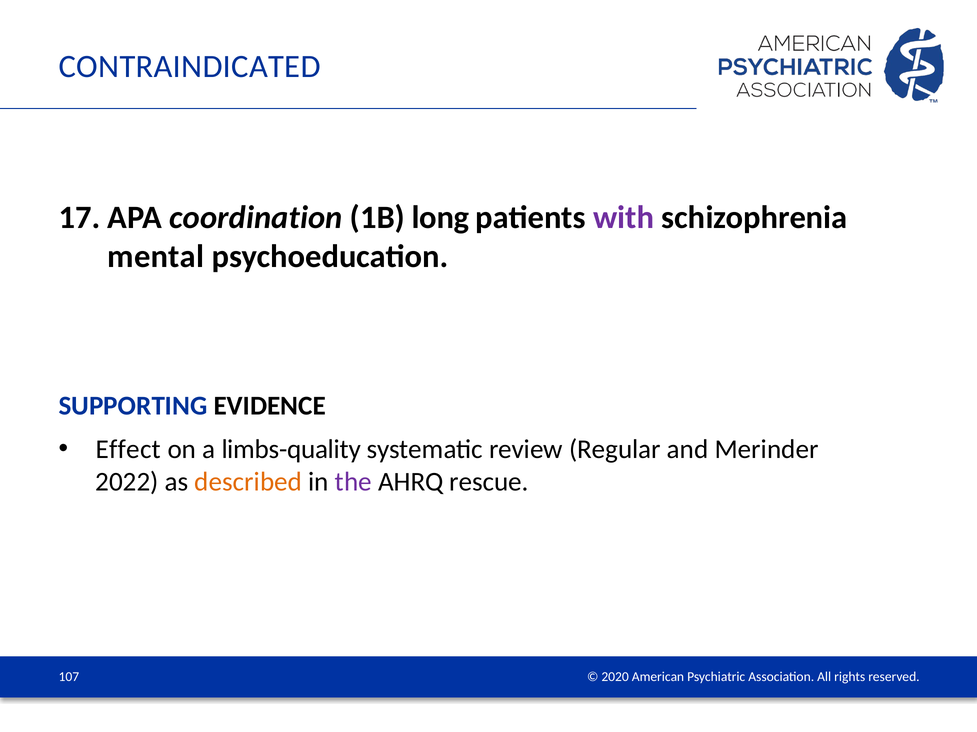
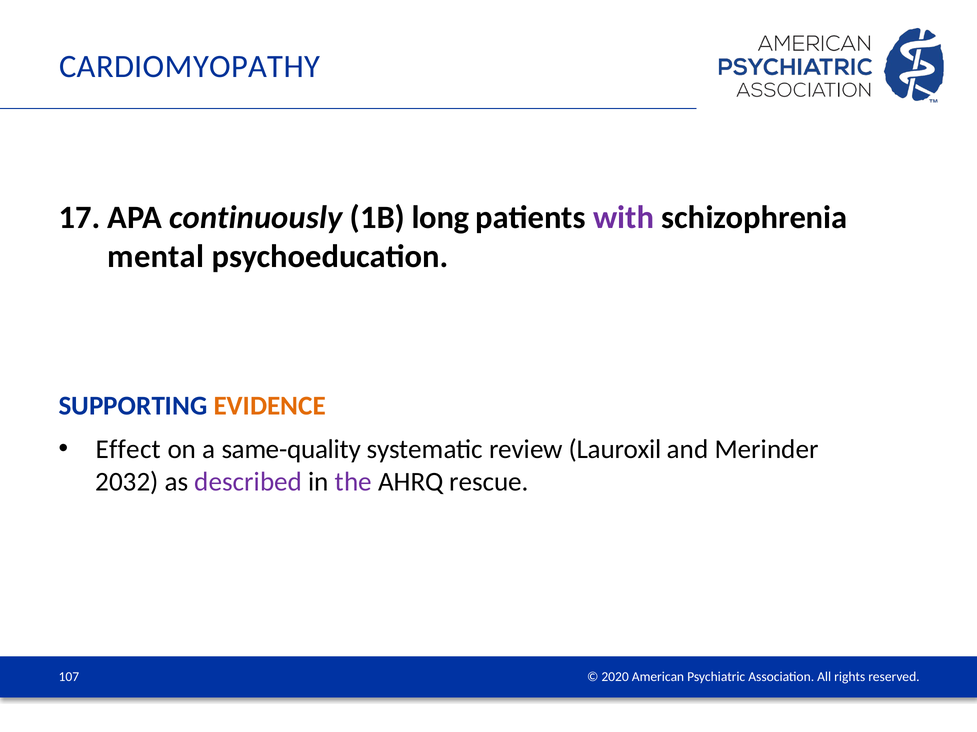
CONTRAINDICATED: CONTRAINDICATED -> CARDIOMYOPATHY (190, 66)
coordination: coordination -> continuously (256, 218)
EVIDENCE colour: black -> orange (270, 406)
limbs-quality: limbs-quality -> same-quality (291, 450)
Regular: Regular -> Lauroxil (615, 450)
2022: 2022 -> 2032 (127, 483)
described colour: orange -> purple (248, 483)
